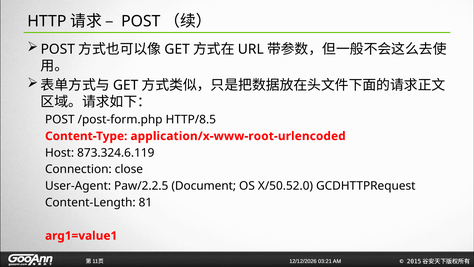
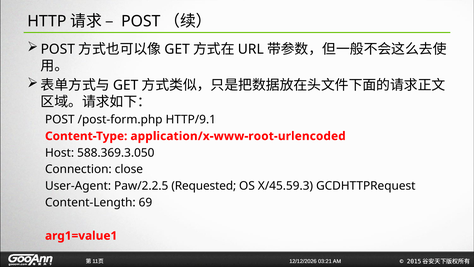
HTTP/8.5: HTTP/8.5 -> HTTP/9.1 (191, 119)
873.324.6.119: 873.324.6.119 -> 588.369.3.050 (116, 153)
Document: Document -> Requested (204, 186)
X/50.52.0: X/50.52.0 -> X/45.59.3 (285, 186)
81: 81 -> 69 (145, 202)
